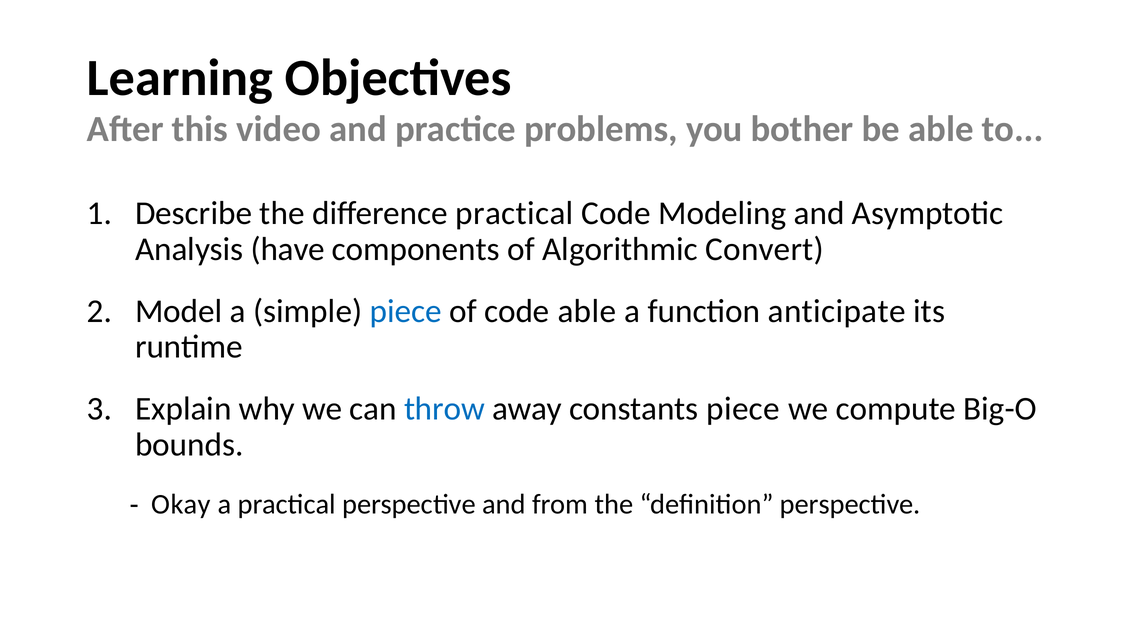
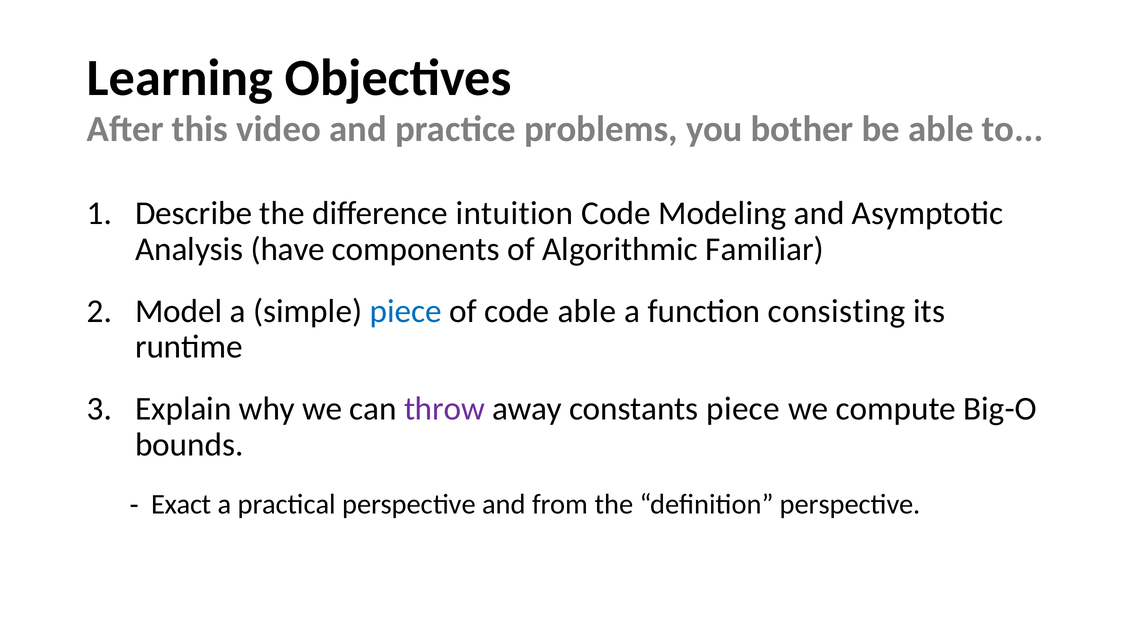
difference practical: practical -> intuition (514, 213)
Convert: Convert -> Familiar (765, 249)
anticipate: anticipate -> consisting (837, 311)
throw colour: blue -> purple (444, 409)
Okay: Okay -> Exact (181, 504)
